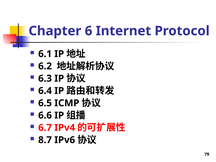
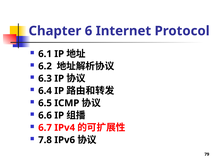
8.7: 8.7 -> 7.8 (45, 140)
